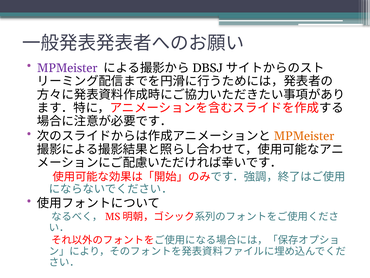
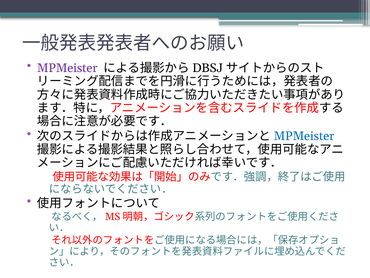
MPMeister colour: orange -> blue (304, 136)
